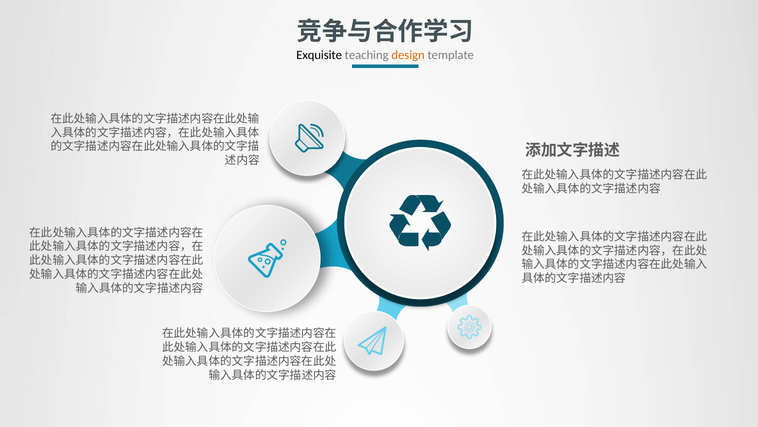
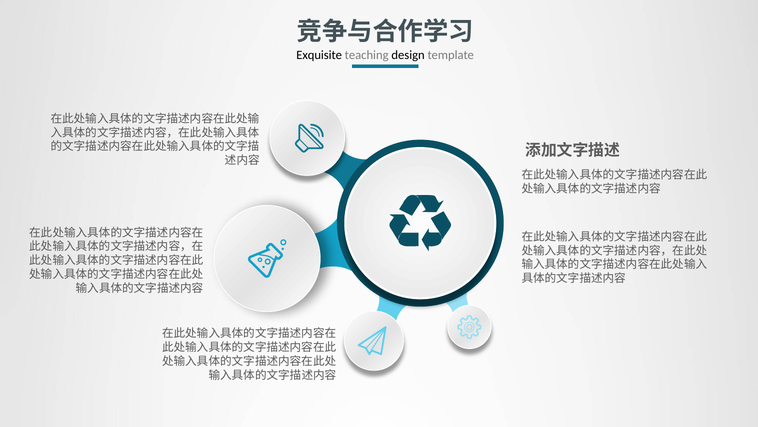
design colour: orange -> black (408, 55)
